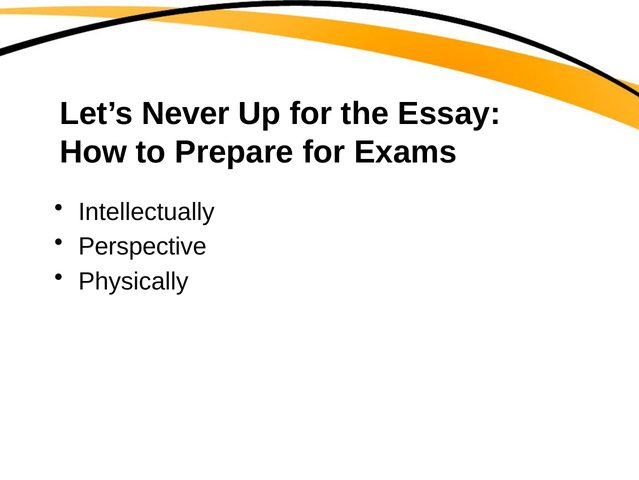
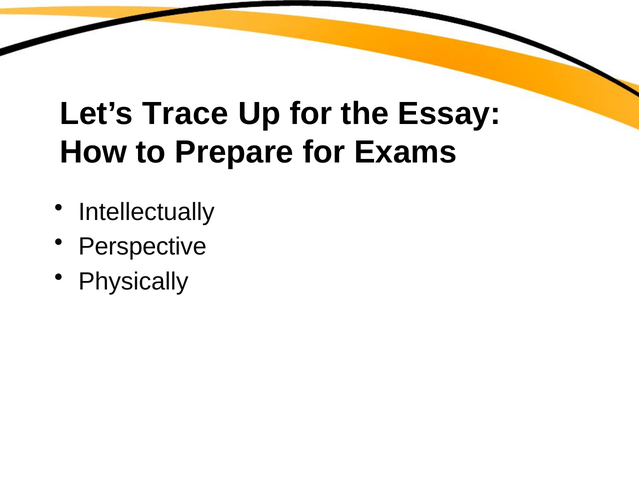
Never: Never -> Trace (185, 114)
